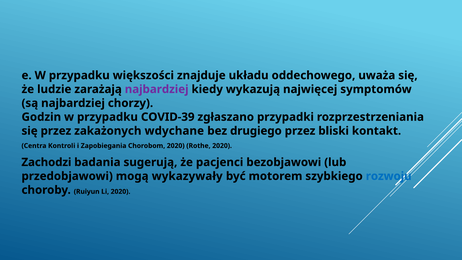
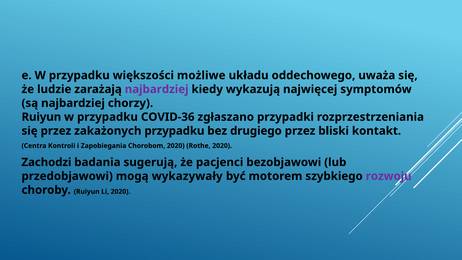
znajduje: znajduje -> możliwe (201, 75)
Godzin: Godzin -> Ruiyun (41, 117)
COVID-39: COVID-39 -> COVID-36 (168, 117)
zakażonych wdychane: wdychane -> przypadku (174, 131)
rozwoju colour: blue -> purple (389, 176)
